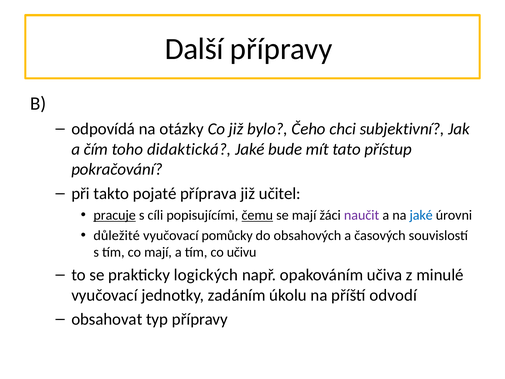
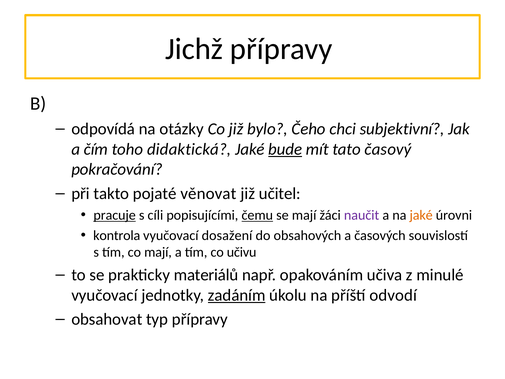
Další: Další -> Jichž (194, 49)
bude underline: none -> present (285, 149)
přístup: přístup -> časový (388, 149)
příprava: příprava -> věnovat (208, 193)
jaké colour: blue -> orange (421, 215)
důležité: důležité -> kontrola (117, 235)
pomůcky: pomůcky -> dosažení (227, 235)
logických: logických -> materiálů (206, 275)
zadáním underline: none -> present (237, 295)
